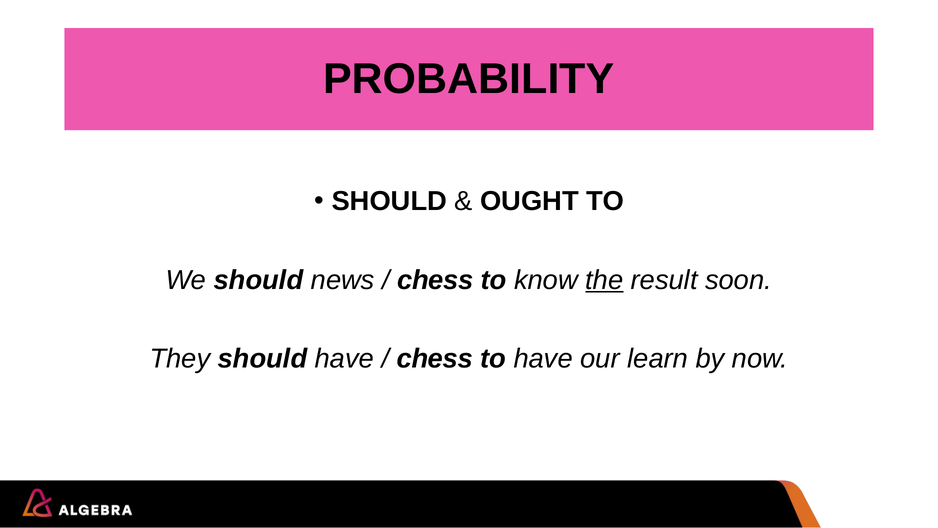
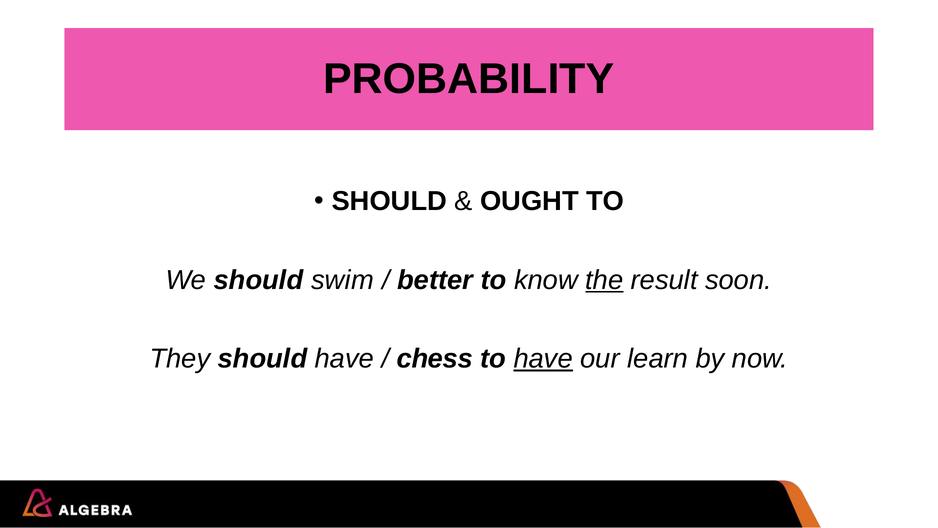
news: news -> swim (343, 280)
chess: chess -> better (435, 280)
have underline: none -> present (543, 359)
